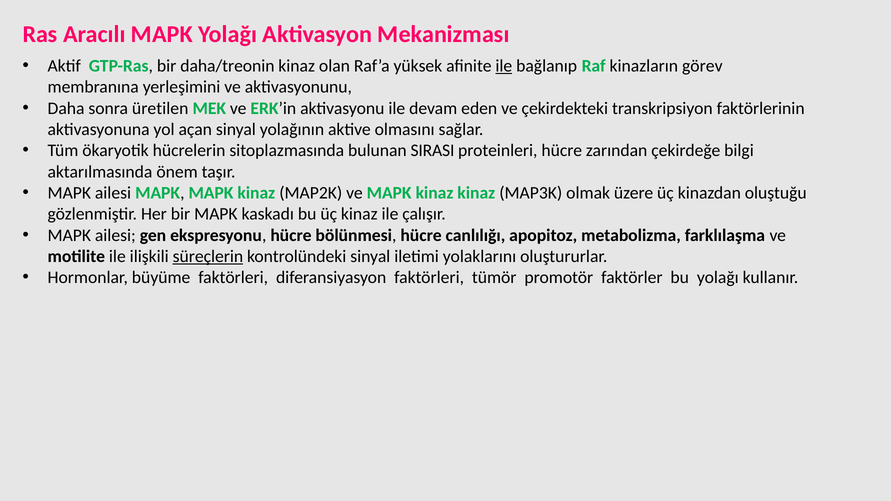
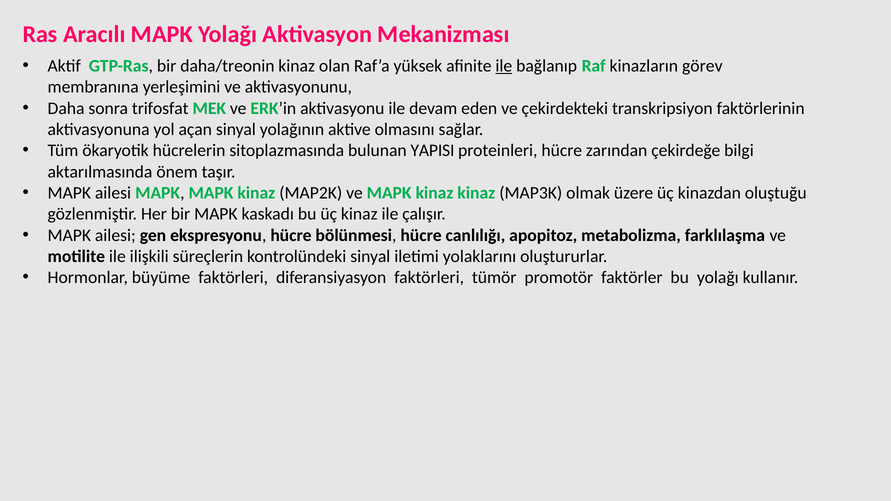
üretilen: üretilen -> trifosfat (160, 108)
SIRASI: SIRASI -> YAPISI (432, 151)
süreçlerin underline: present -> none (208, 256)
